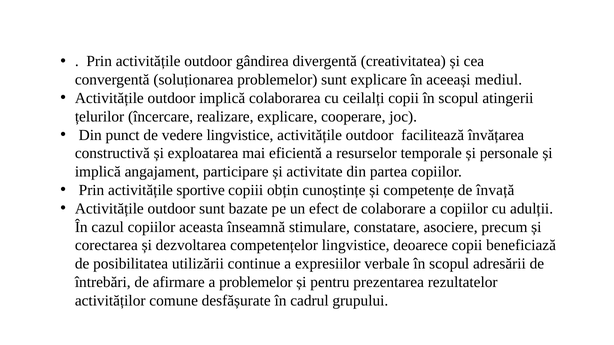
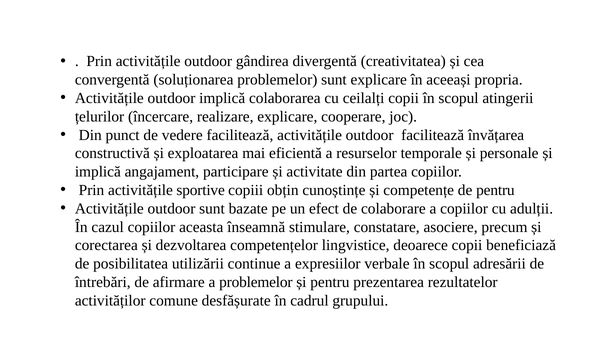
mediul: mediul -> propria (499, 80)
vedere lingvistice: lingvistice -> facilitează (240, 135)
de învață: învață -> pentru (495, 190)
